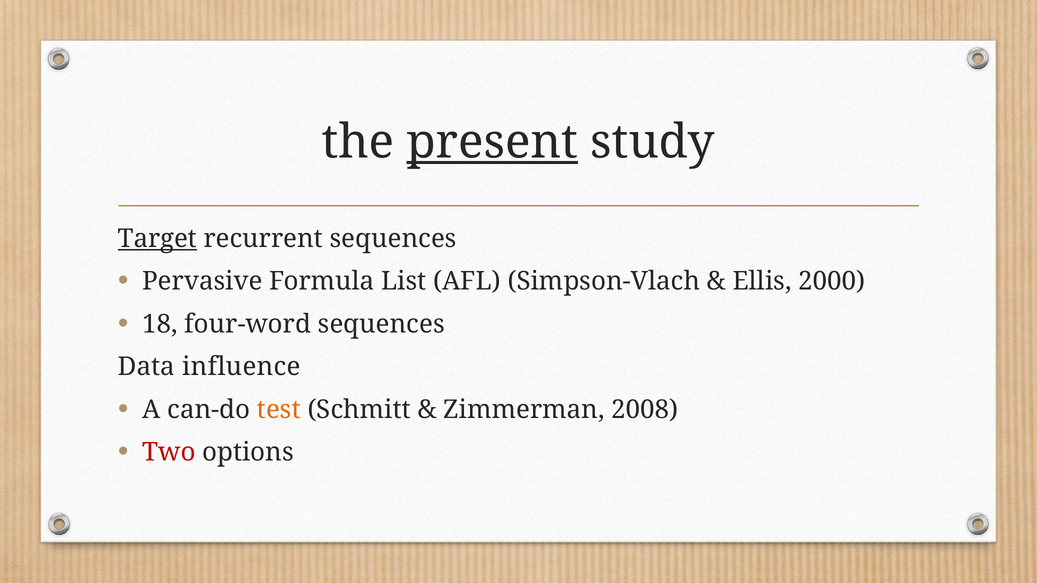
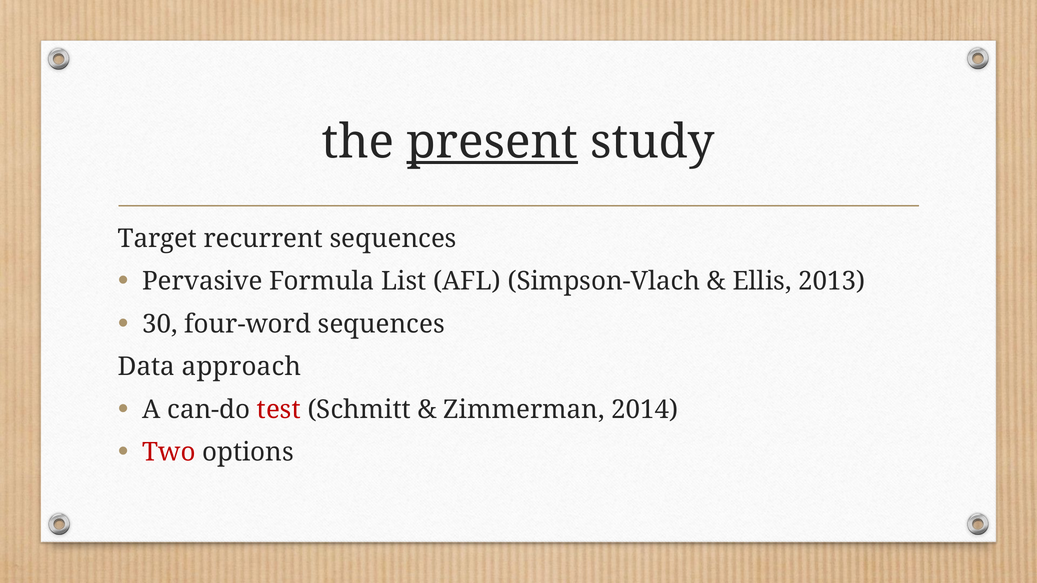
Target underline: present -> none (157, 239)
2000: 2000 -> 2013 (832, 282)
18: 18 -> 30 (160, 324)
influence: influence -> approach (241, 367)
test colour: orange -> red (279, 410)
2008: 2008 -> 2014 (645, 410)
